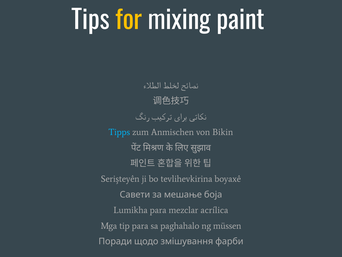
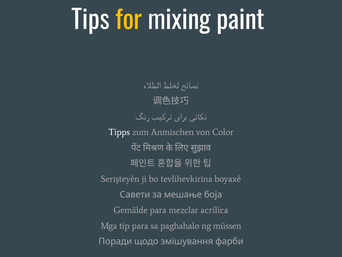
Tipps colour: light blue -> white (119, 132)
Bikin: Bikin -> Color (223, 132)
Lumikha: Lumikha -> Gemälde (131, 210)
